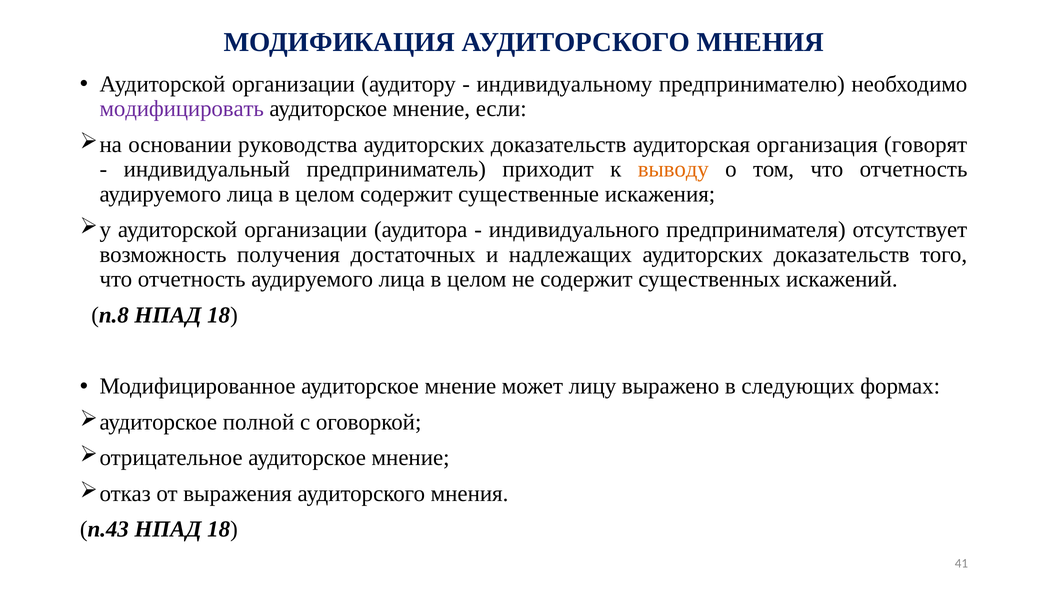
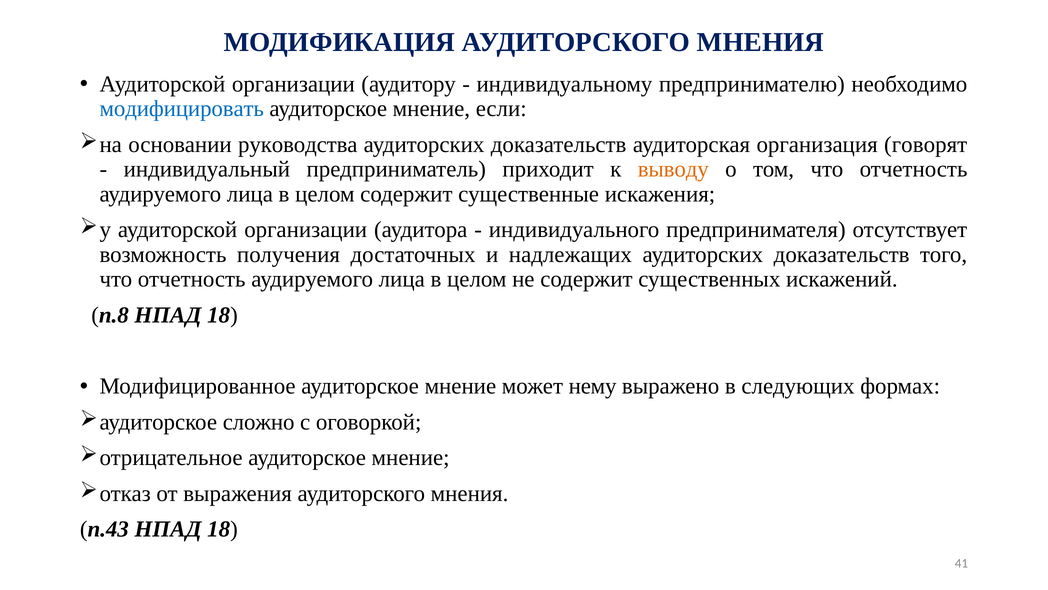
модифицировать colour: purple -> blue (182, 109)
лицу: лицу -> нему (593, 386)
полной: полной -> сложно (259, 422)
